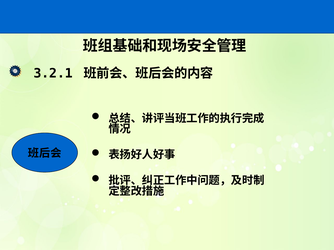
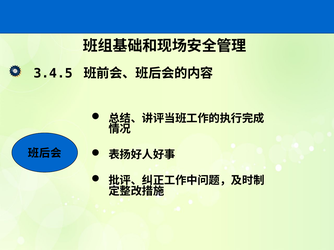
3.2.1: 3.2.1 -> 3.4.5 (53, 74)
